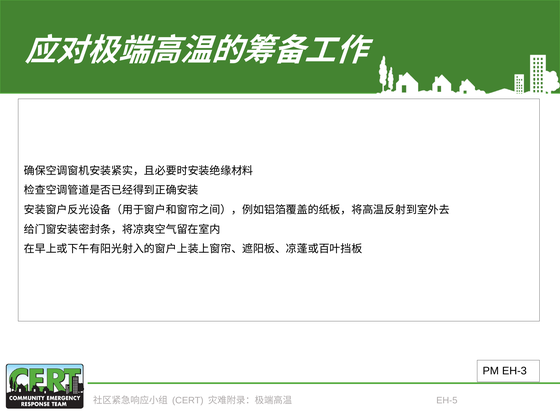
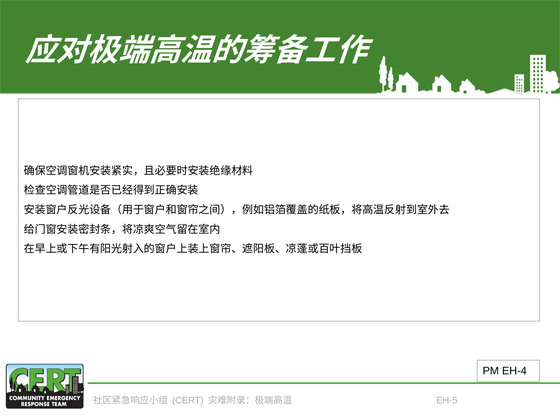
EH-3: EH-3 -> EH-4 (514, 371)
